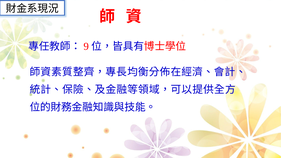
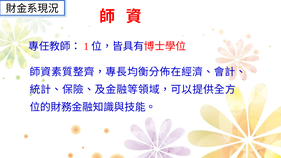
9: 9 -> 1 (86, 47)
